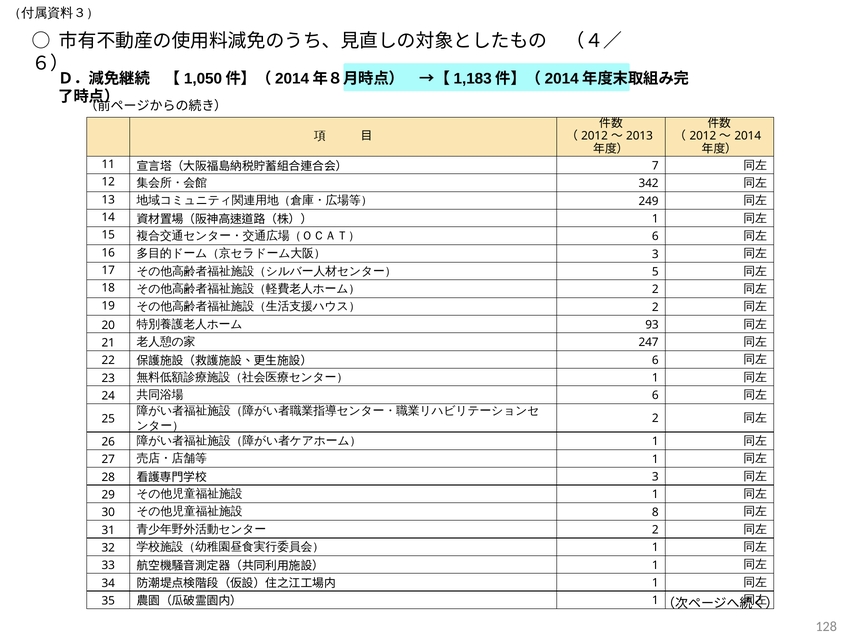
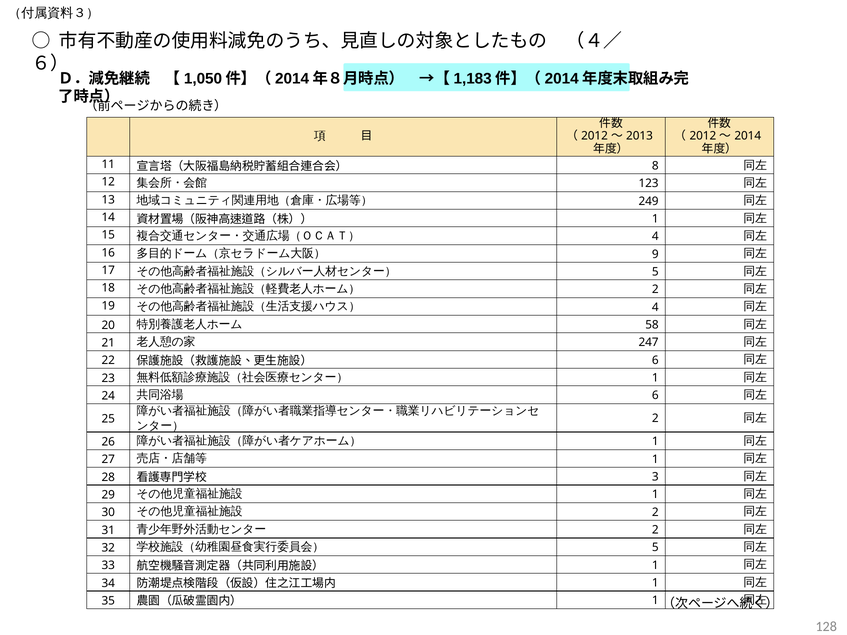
7: 7 -> 8 (655, 166)
342: 342 -> 123 (649, 184)
6: 6 -> 4 (655, 237)
3: 3 -> 9 (655, 254)
2: 2 -> 4 (655, 307)
93: 93 -> 58 (652, 325)
8: 8 -> 2 (655, 512)
1: 1 -> 5 (655, 548)
